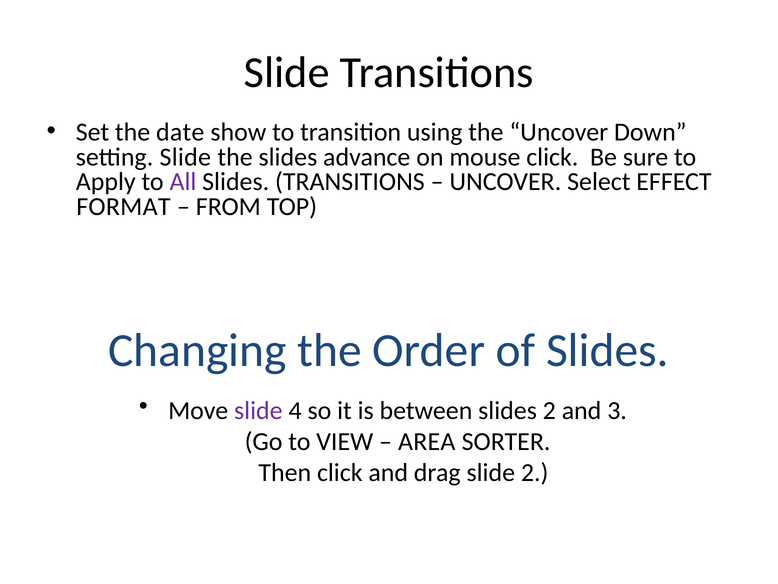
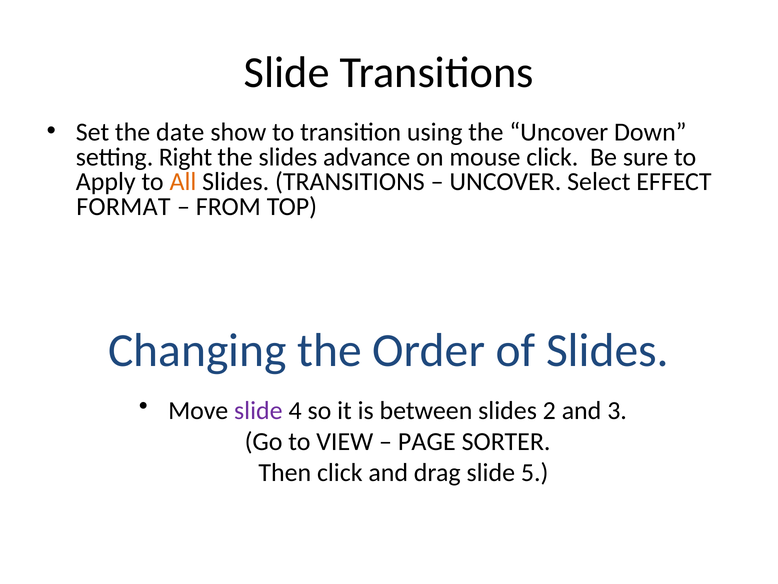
setting Slide: Slide -> Right (186, 157)
All colour: purple -> orange (183, 182)
AREA: AREA -> PAGE (427, 441)
slide 2: 2 -> 5 (535, 472)
